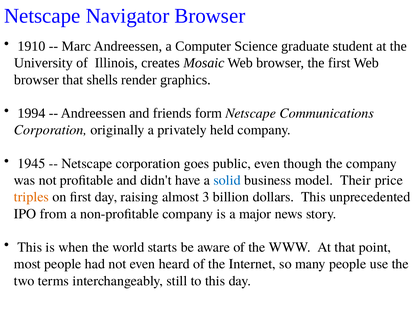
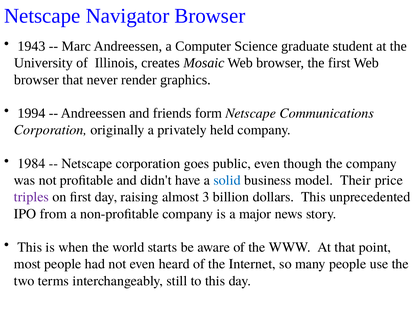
1910: 1910 -> 1943 (31, 46)
shells: shells -> never (102, 80)
1945: 1945 -> 1984 (31, 163)
triples colour: orange -> purple (31, 197)
